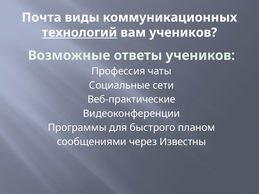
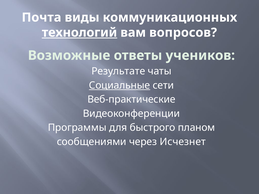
вам учеников: учеников -> вопросов (183, 33)
Профессия: Профессия -> Результате (118, 71)
Социальные underline: none -> present (120, 85)
Известны: Известны -> Исчезнет (183, 142)
